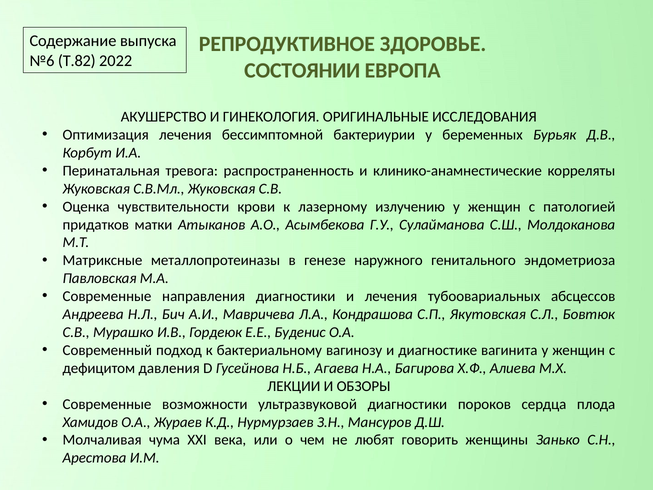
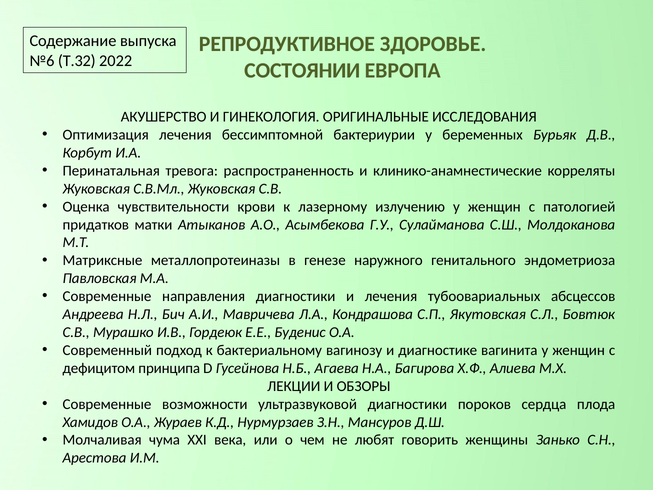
Т.82: Т.82 -> Т.32 (77, 61)
давления: давления -> принципа (169, 368)
